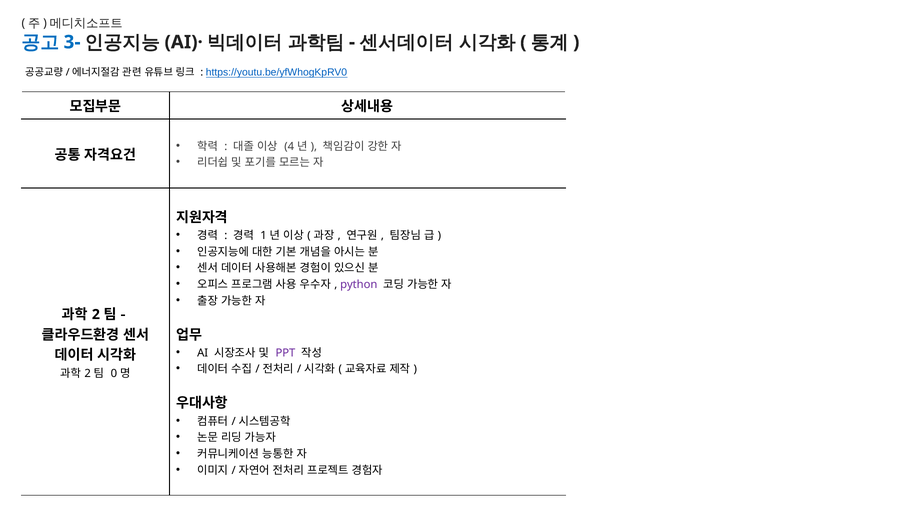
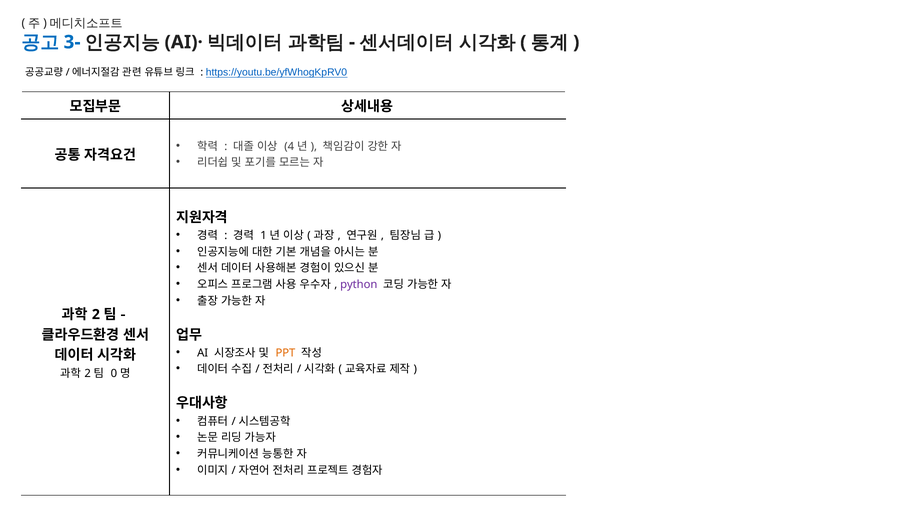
PPT colour: purple -> orange (285, 353)
